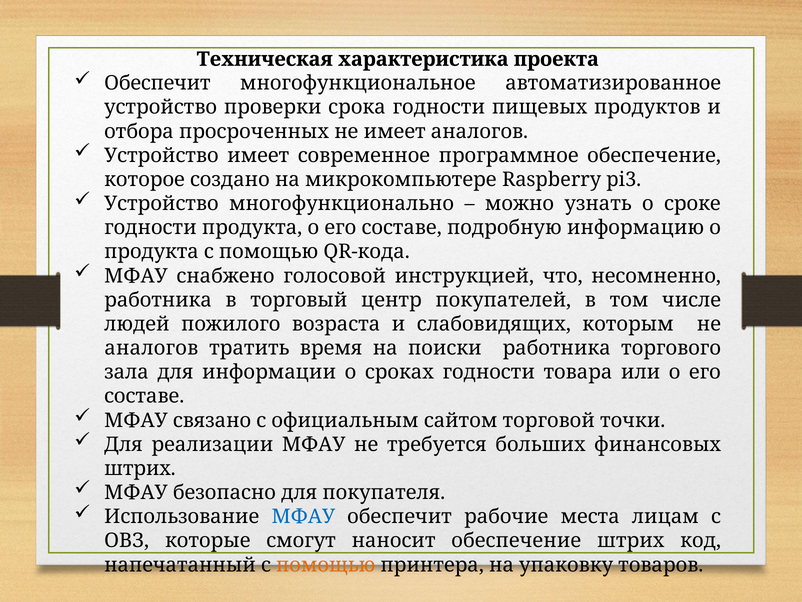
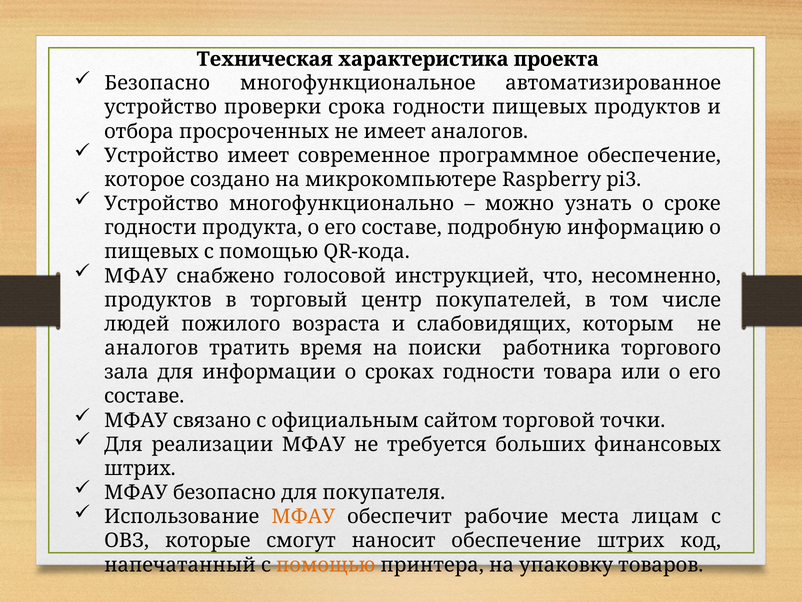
Обеспечит: Обеспечит -> Безопасно (157, 83)
продукта: продукта -> пищевых (152, 252)
работника: работника -> продуктов (158, 300)
МФАУ colour: blue -> orange (303, 516)
